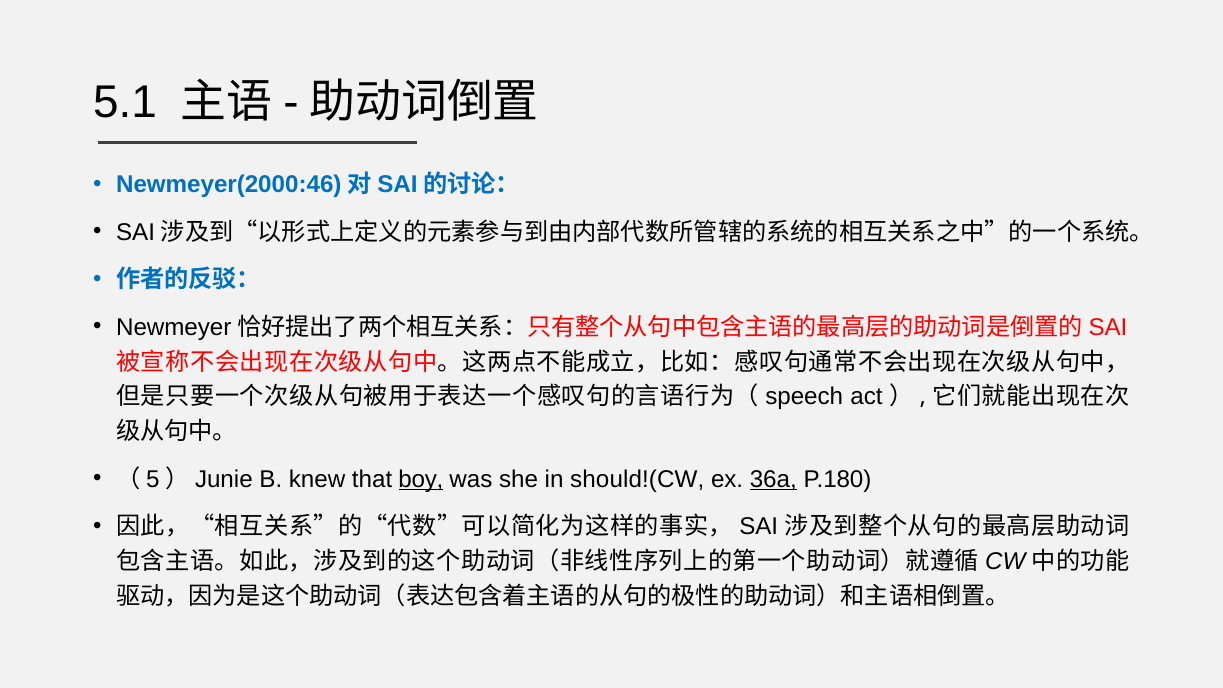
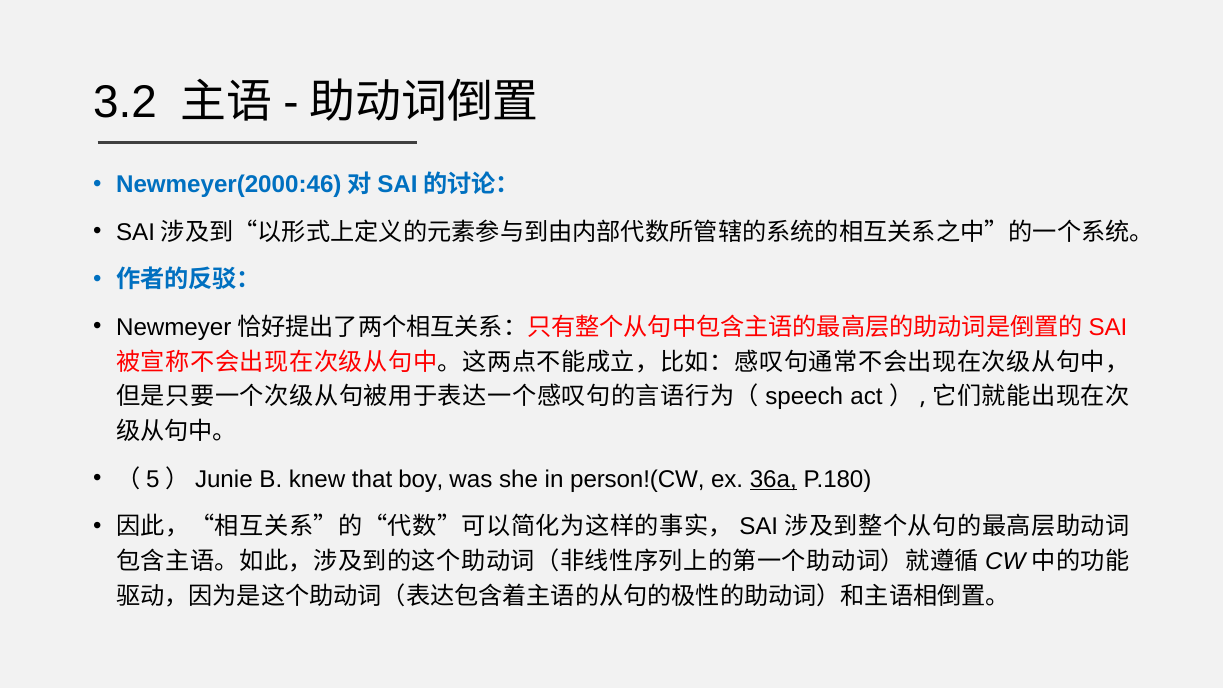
5.1: 5.1 -> 3.2 (125, 103)
boy underline: present -> none (421, 479)
should!(CW: should!(CW -> person!(CW (637, 479)
